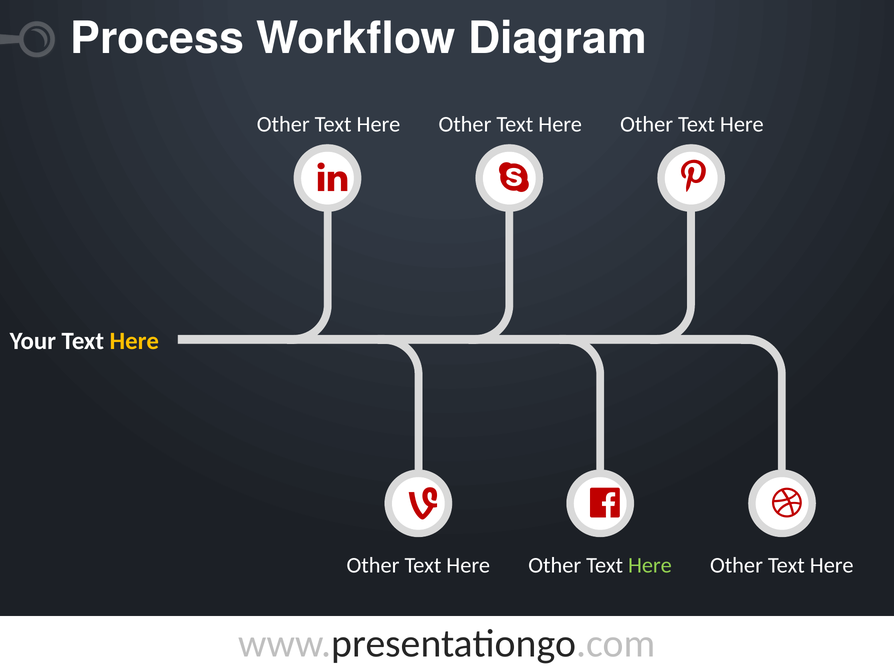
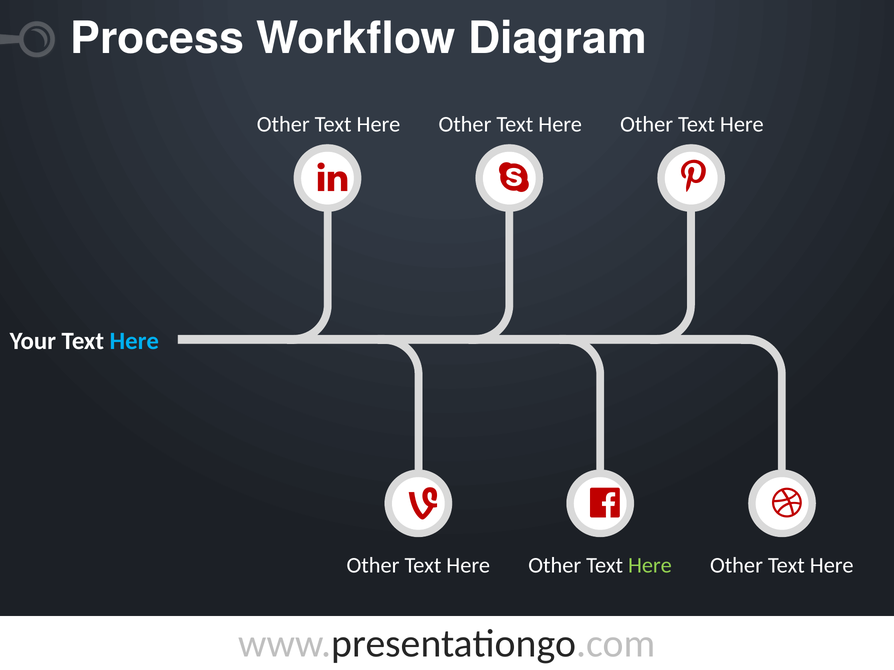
Here colour: yellow -> light blue (134, 341)
